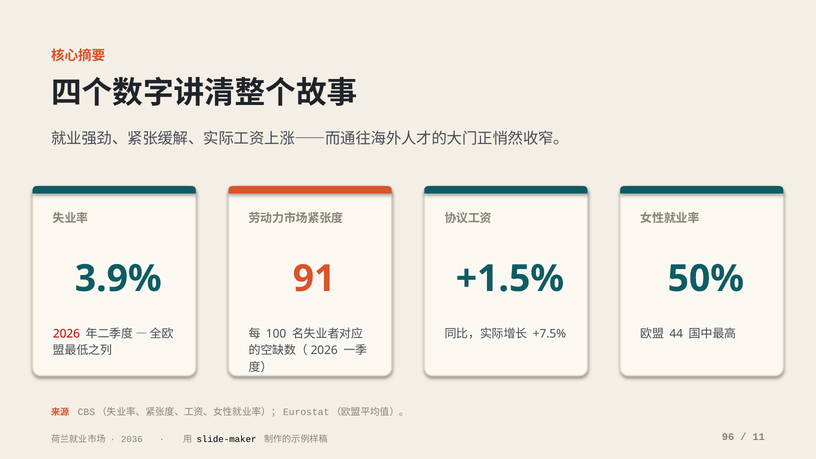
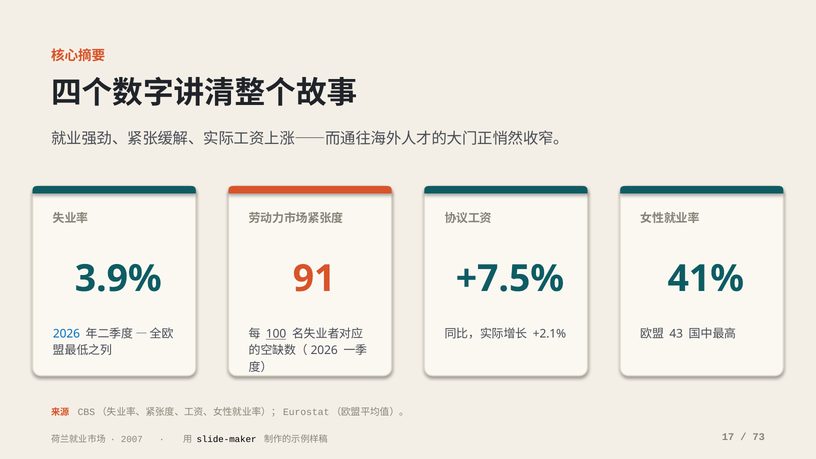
+1.5%: +1.5% -> +7.5% (510, 279)
50%: 50% -> 41% (706, 279)
100 underline: none -> present (276, 334)
+7.5%: +7.5% -> +2.1% (549, 334)
44: 44 -> 43 (676, 334)
2026 colour: red -> blue (66, 334)
2036: 2036 -> 2007 (132, 439)
96: 96 -> 17 (728, 437)
11: 11 -> 73 (759, 437)
